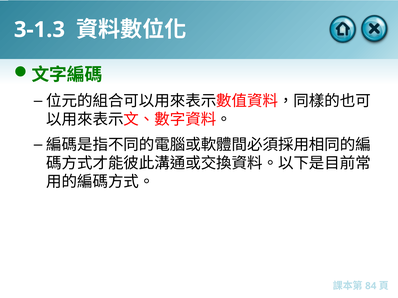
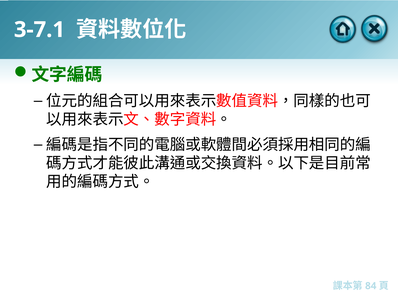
3-1.3: 3-1.3 -> 3-7.1 (39, 30)
